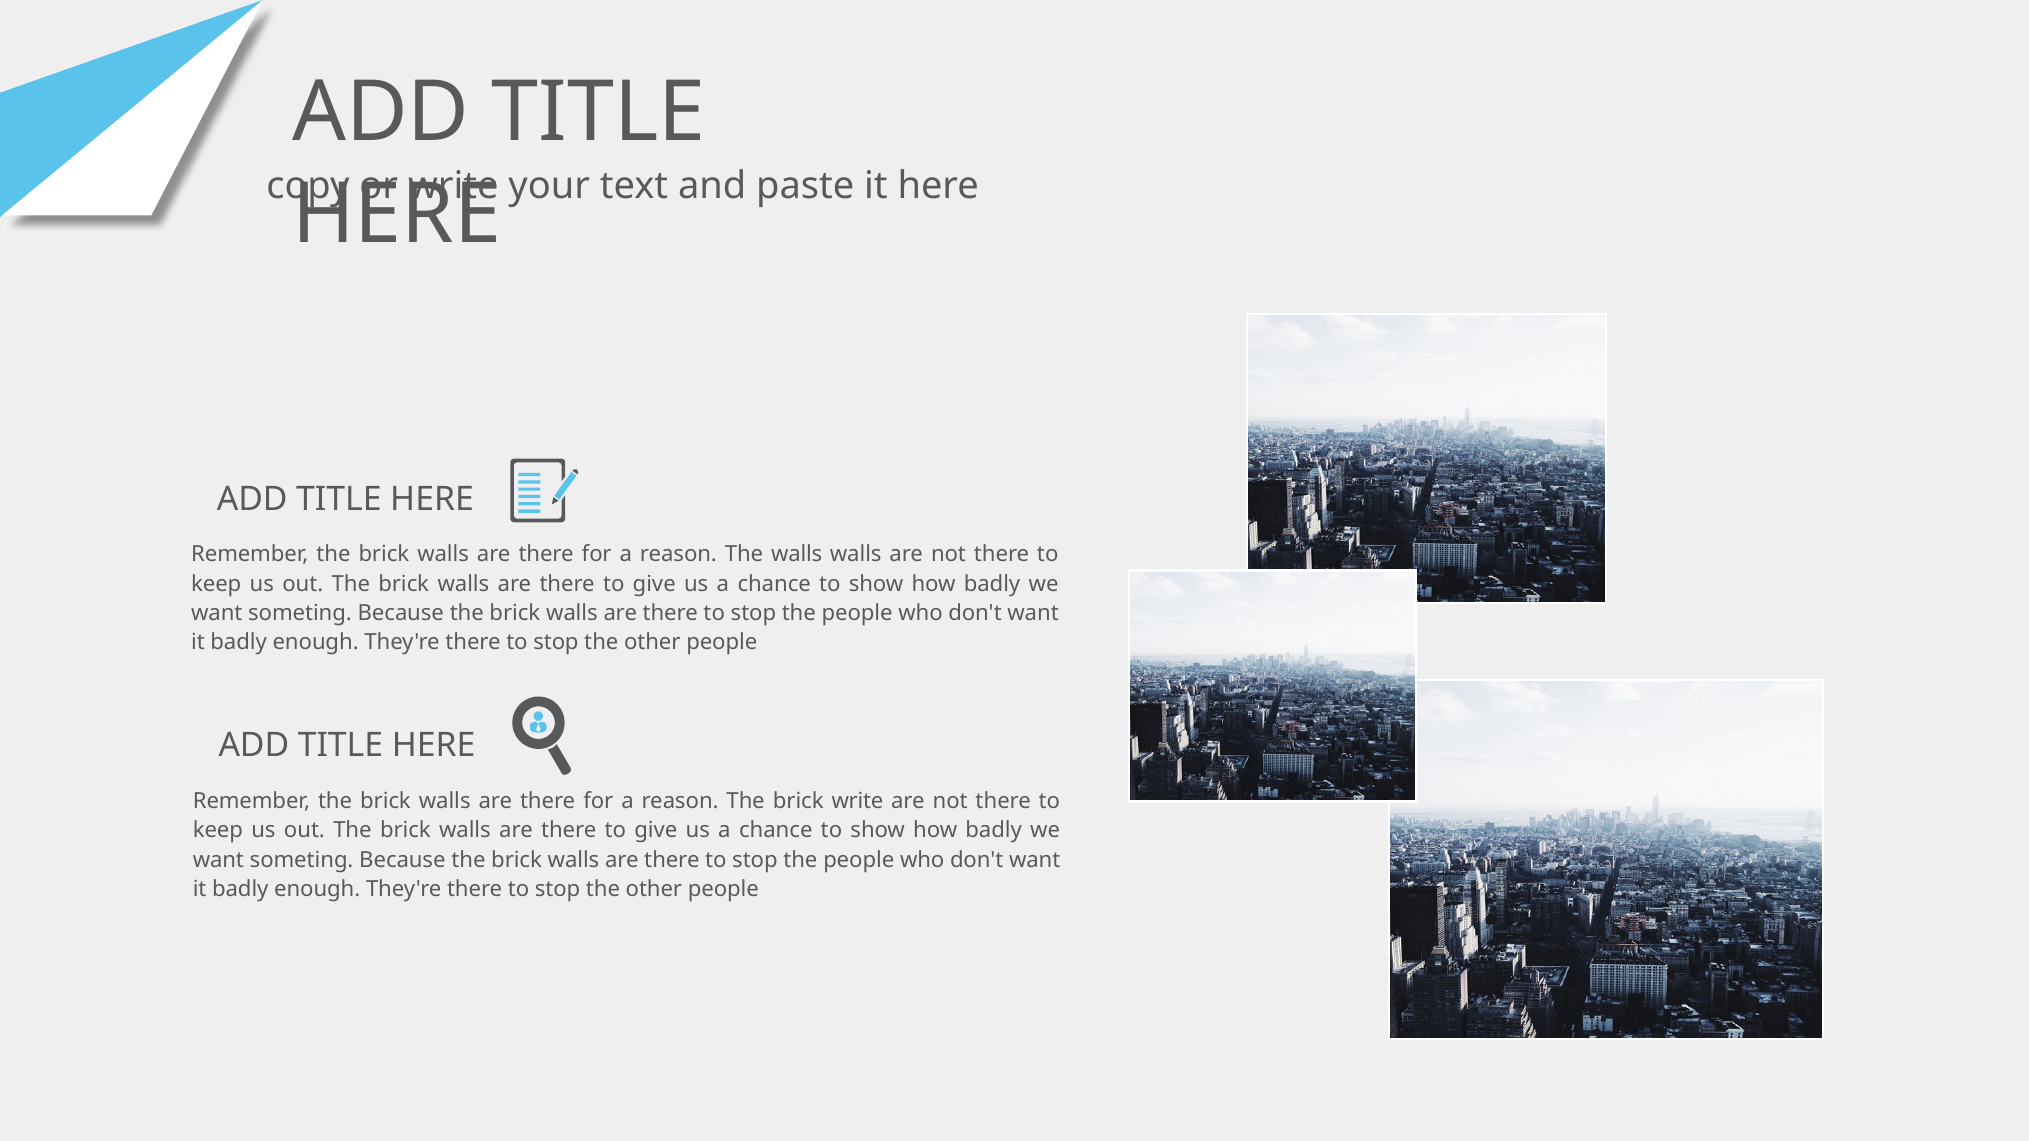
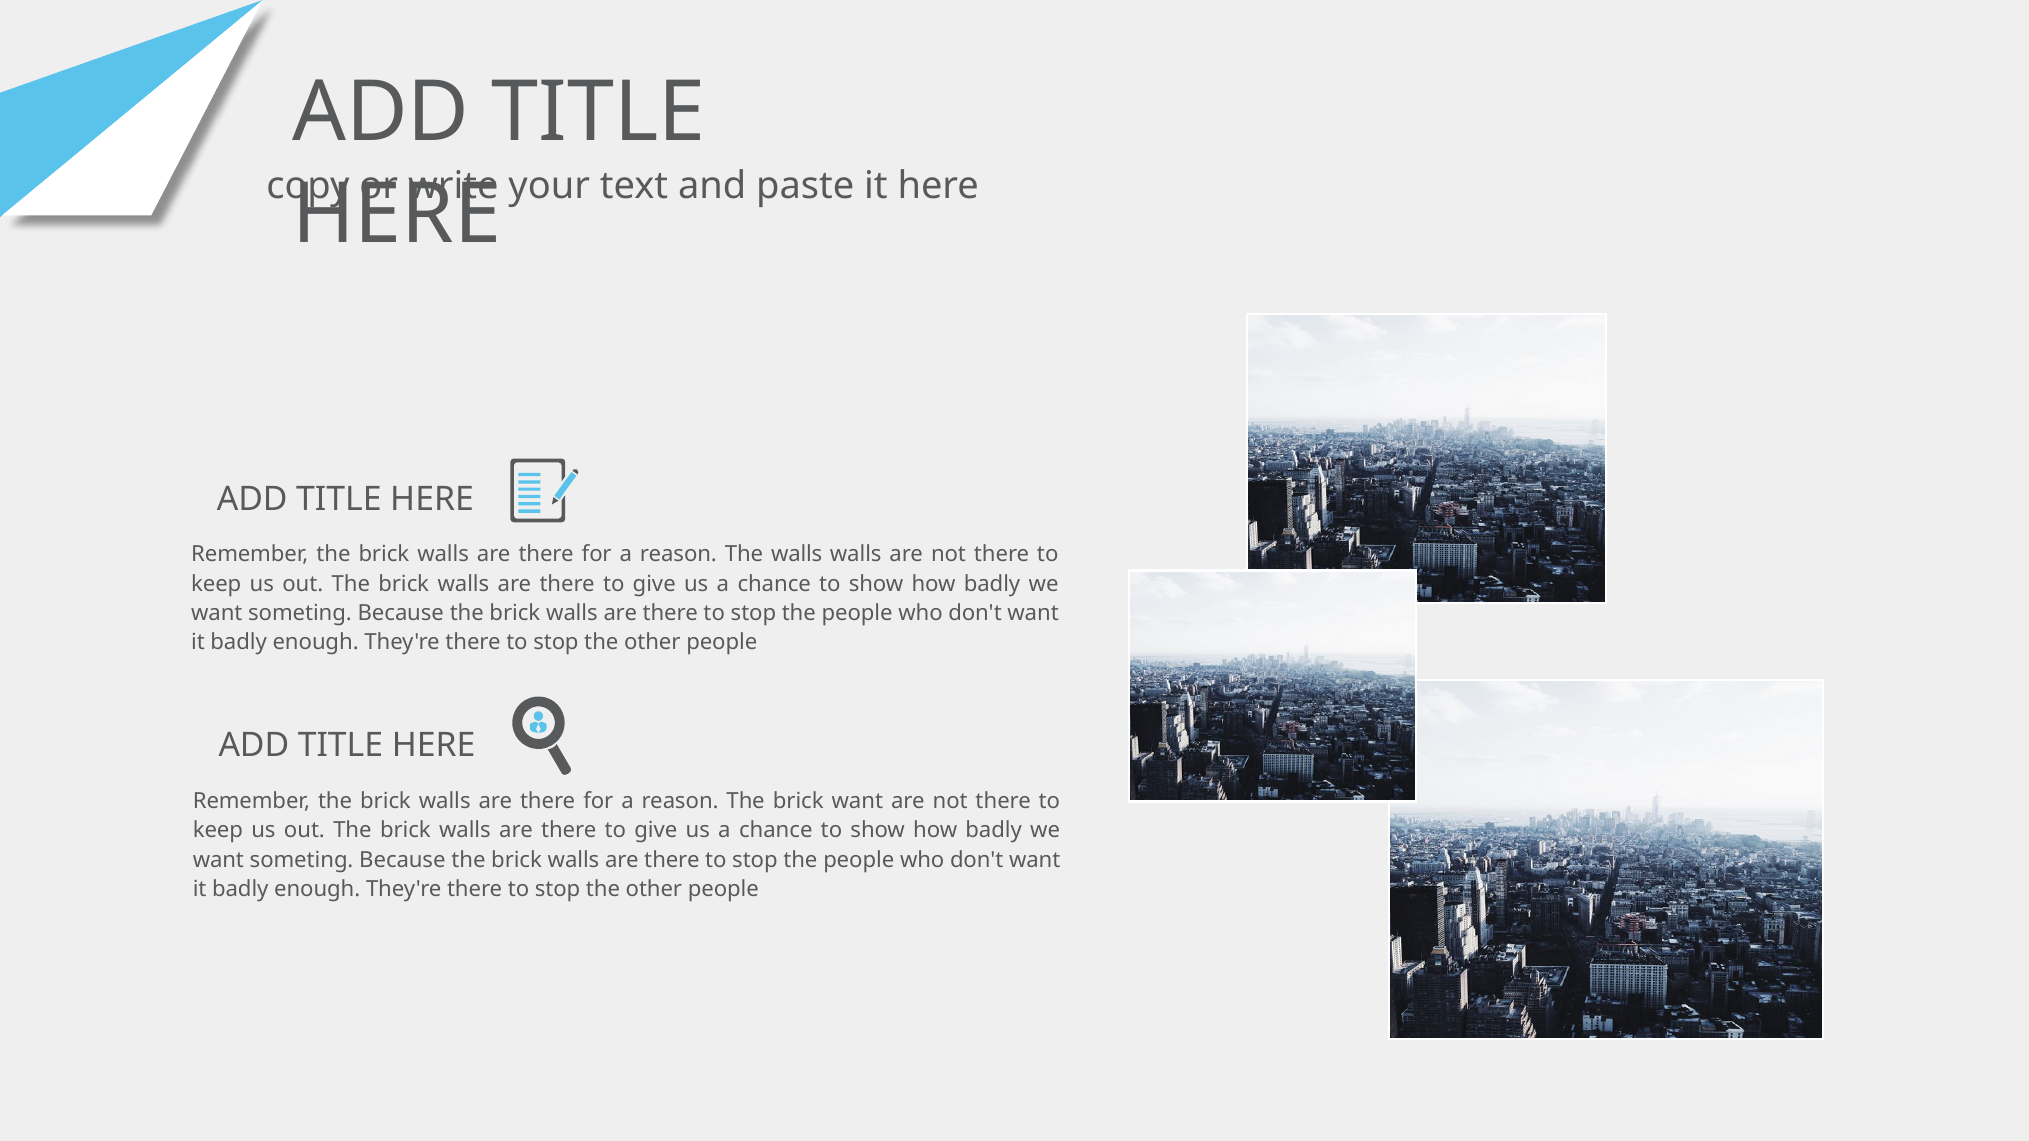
brick write: write -> want (857, 802)
